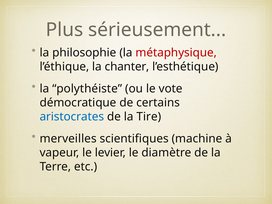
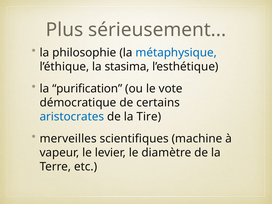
métaphysique colour: red -> blue (176, 53)
chanter: chanter -> stasima (127, 67)
polythéiste: polythéiste -> purification (87, 89)
